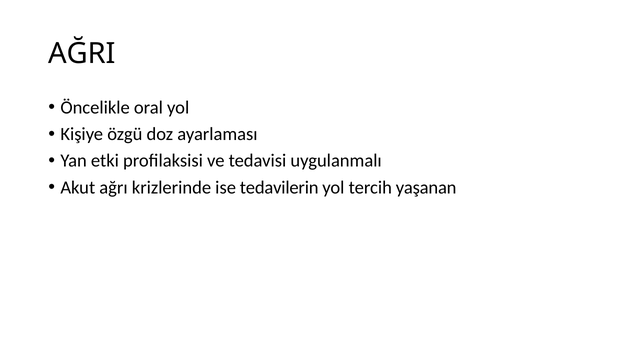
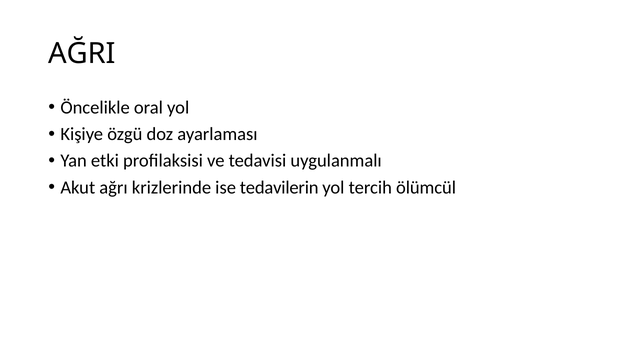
yaşanan: yaşanan -> ölümcül (426, 187)
